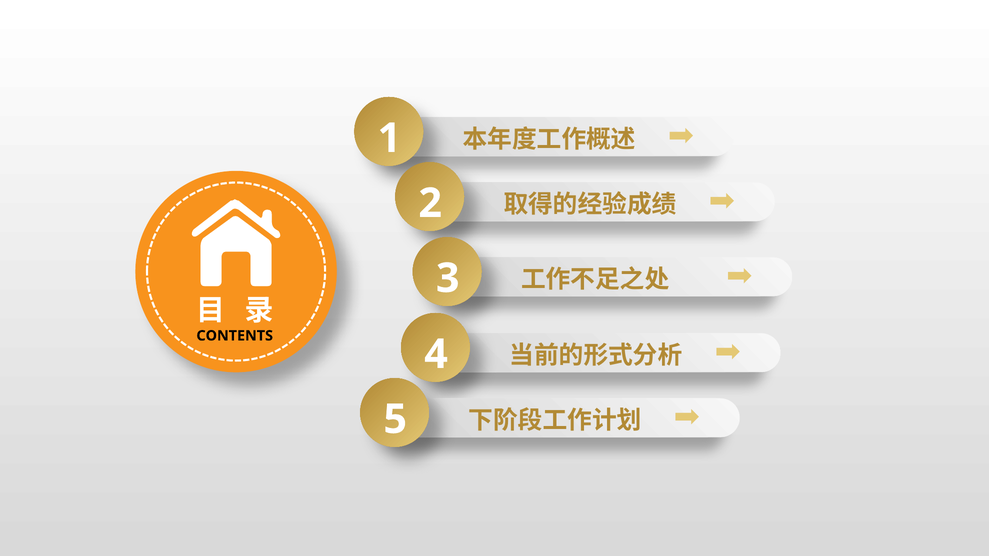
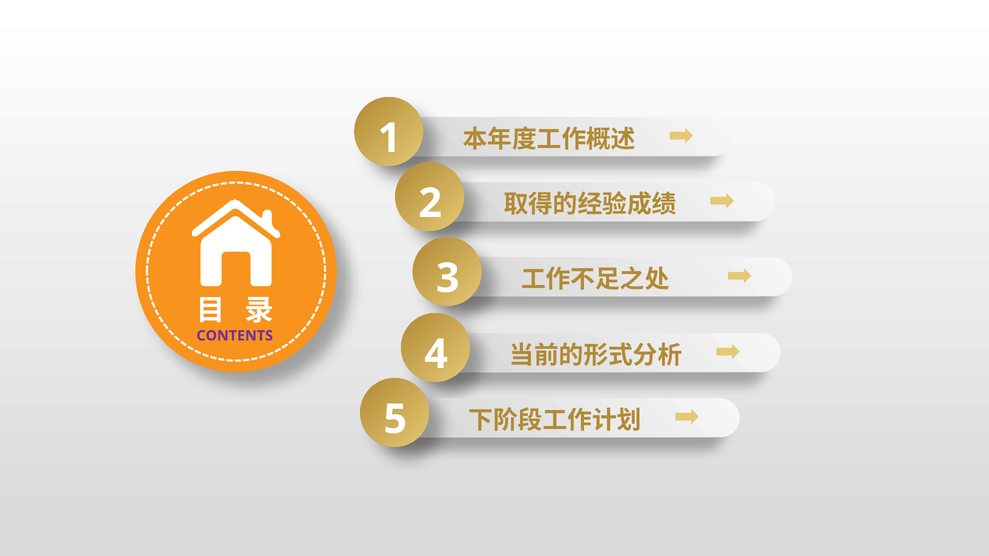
CONTENTS colour: black -> purple (235, 336)
